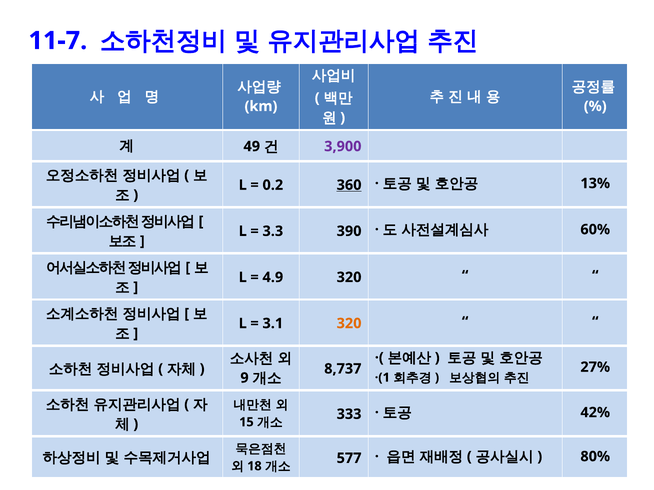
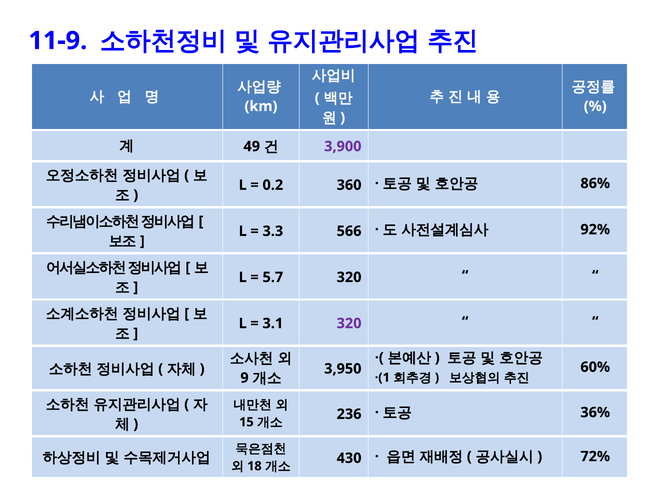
11-7: 11-7 -> 11-9 (58, 41)
360 underline: present -> none (349, 185)
13%: 13% -> 86% (595, 184)
390: 390 -> 566 (349, 231)
60%: 60% -> 92% (595, 230)
4.9: 4.9 -> 5.7 (273, 278)
320 colour: orange -> purple (349, 324)
8,737: 8,737 -> 3,950 (343, 369)
27%: 27% -> 60% (595, 367)
333: 333 -> 236 (349, 415)
42%: 42% -> 36% (595, 413)
577: 577 -> 430 (349, 459)
80%: 80% -> 72% (595, 457)
